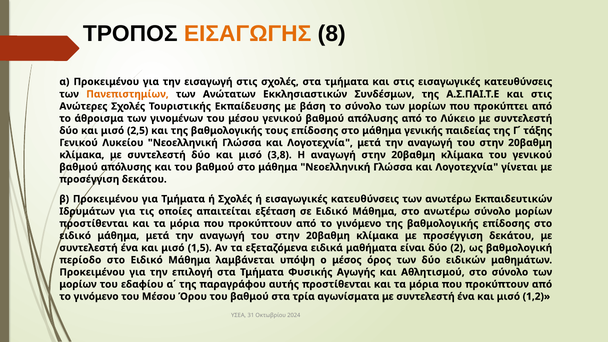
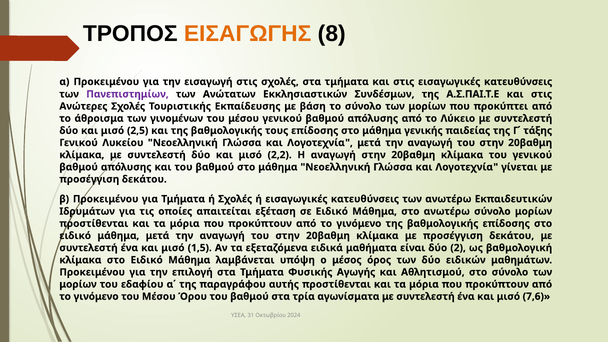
Πανεπιστημίων colour: orange -> purple (127, 94)
3,8: 3,8 -> 2,2 (280, 155)
περίοδο: περίοδο -> κλίμακα (80, 260)
1,2: 1,2 -> 7,6 (536, 296)
